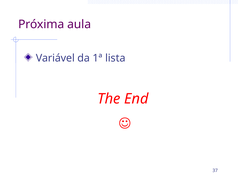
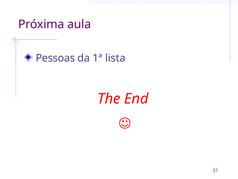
Variável: Variável -> Pessoas (55, 58)
